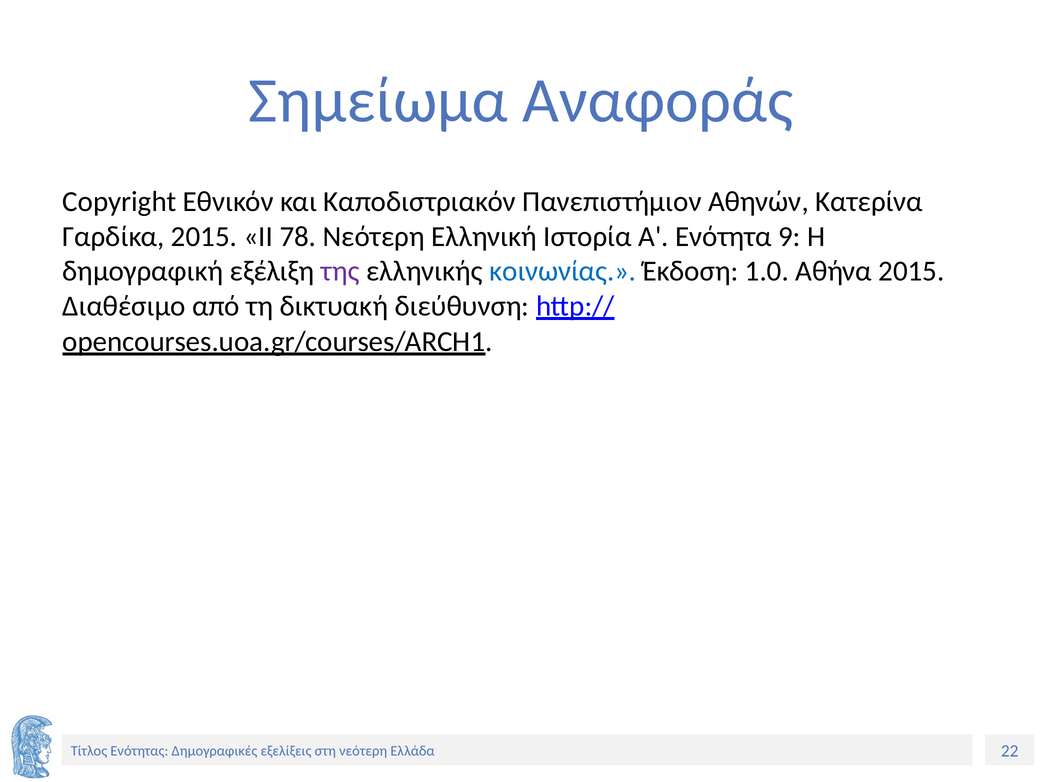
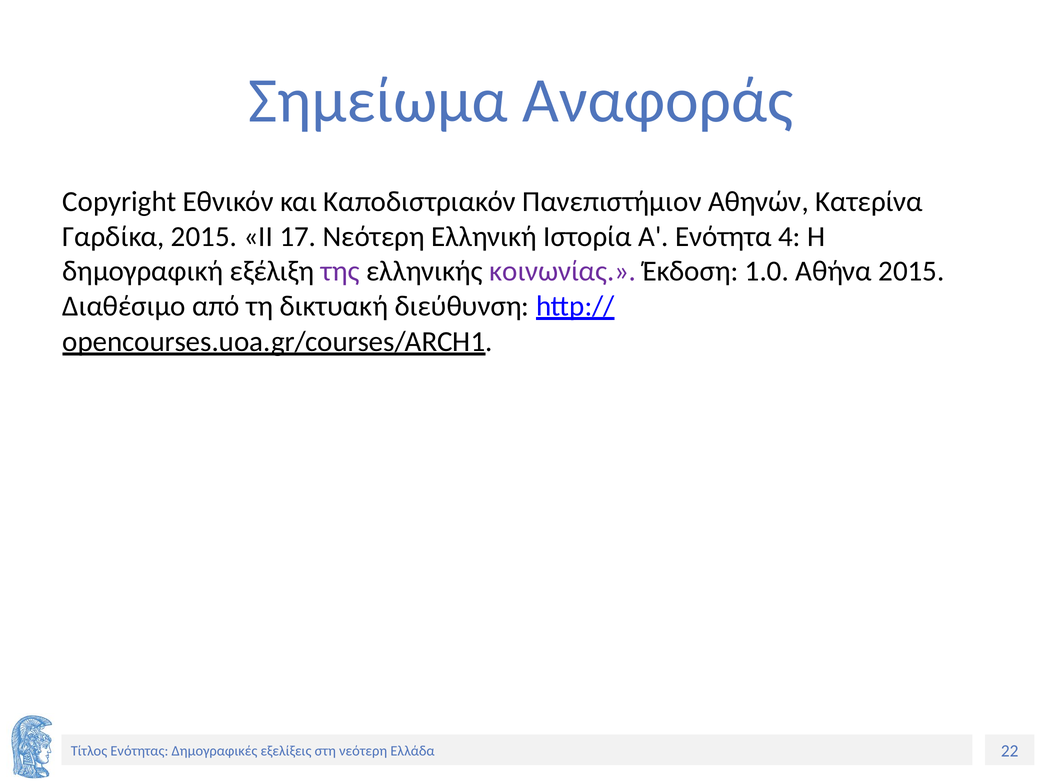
78: 78 -> 17 (298, 236)
9: 9 -> 4 (789, 236)
κοινωνίας colour: blue -> purple (563, 271)
